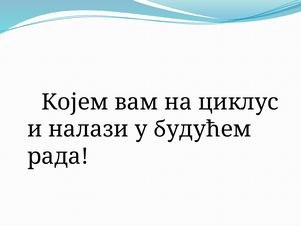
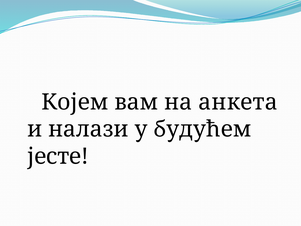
циклус: циклус -> анкета (238, 102)
рада: рада -> јесте (58, 156)
